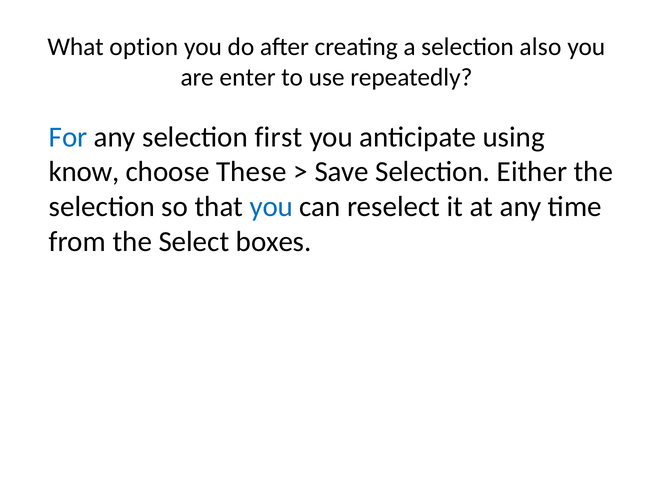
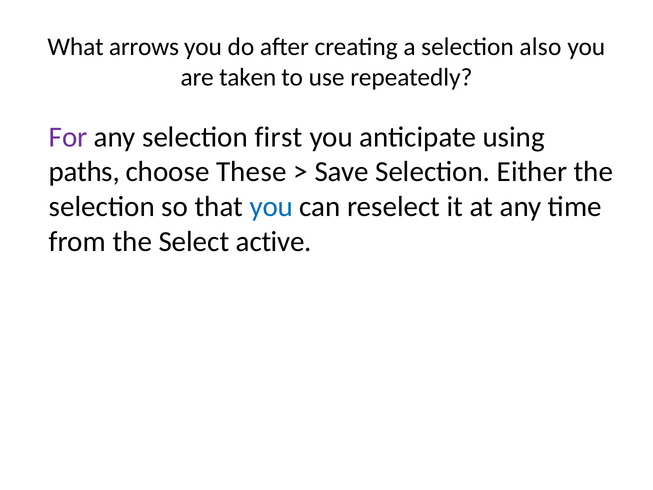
option: option -> arrows (144, 47)
enter: enter -> taken (248, 77)
For colour: blue -> purple (68, 137)
know: know -> paths (84, 172)
boxes: boxes -> active (274, 241)
